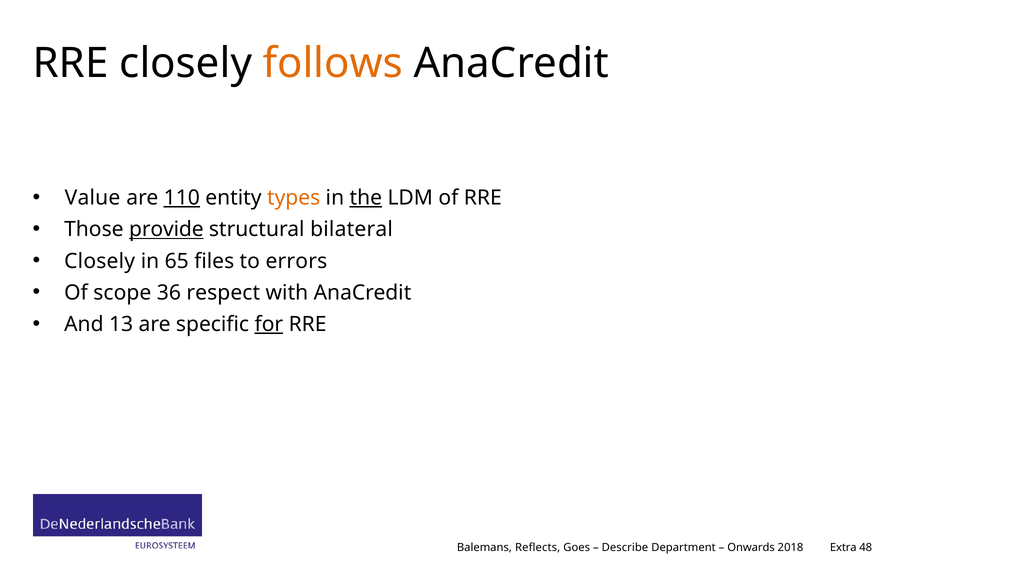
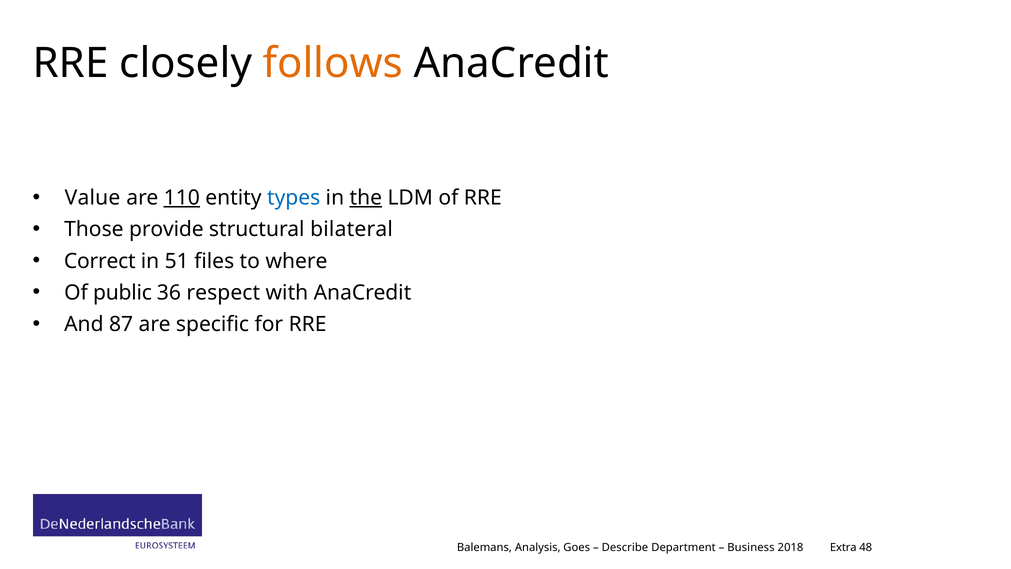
types colour: orange -> blue (294, 198)
provide underline: present -> none (166, 229)
Closely: Closely -> Correct (100, 261)
65: 65 -> 51 (177, 261)
errors: errors -> where (296, 261)
scope: scope -> public (122, 293)
13: 13 -> 87 (121, 324)
for underline: present -> none (269, 324)
Reflects: Reflects -> Analysis (538, 547)
Onwards: Onwards -> Business (751, 547)
